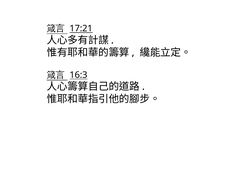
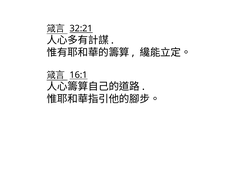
17:21: 17:21 -> 32:21 (81, 28)
16:3: 16:3 -> 16:1 (79, 75)
